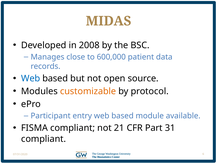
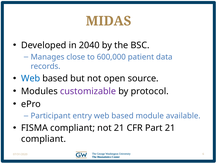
2008: 2008 -> 2040 (89, 45)
customizable colour: orange -> purple (88, 91)
Part 31: 31 -> 21 (170, 128)
